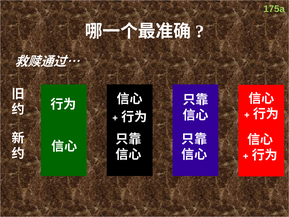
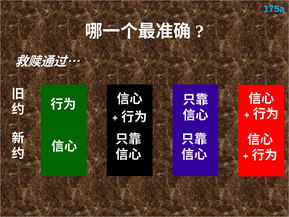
175a colour: light green -> light blue (274, 9)
